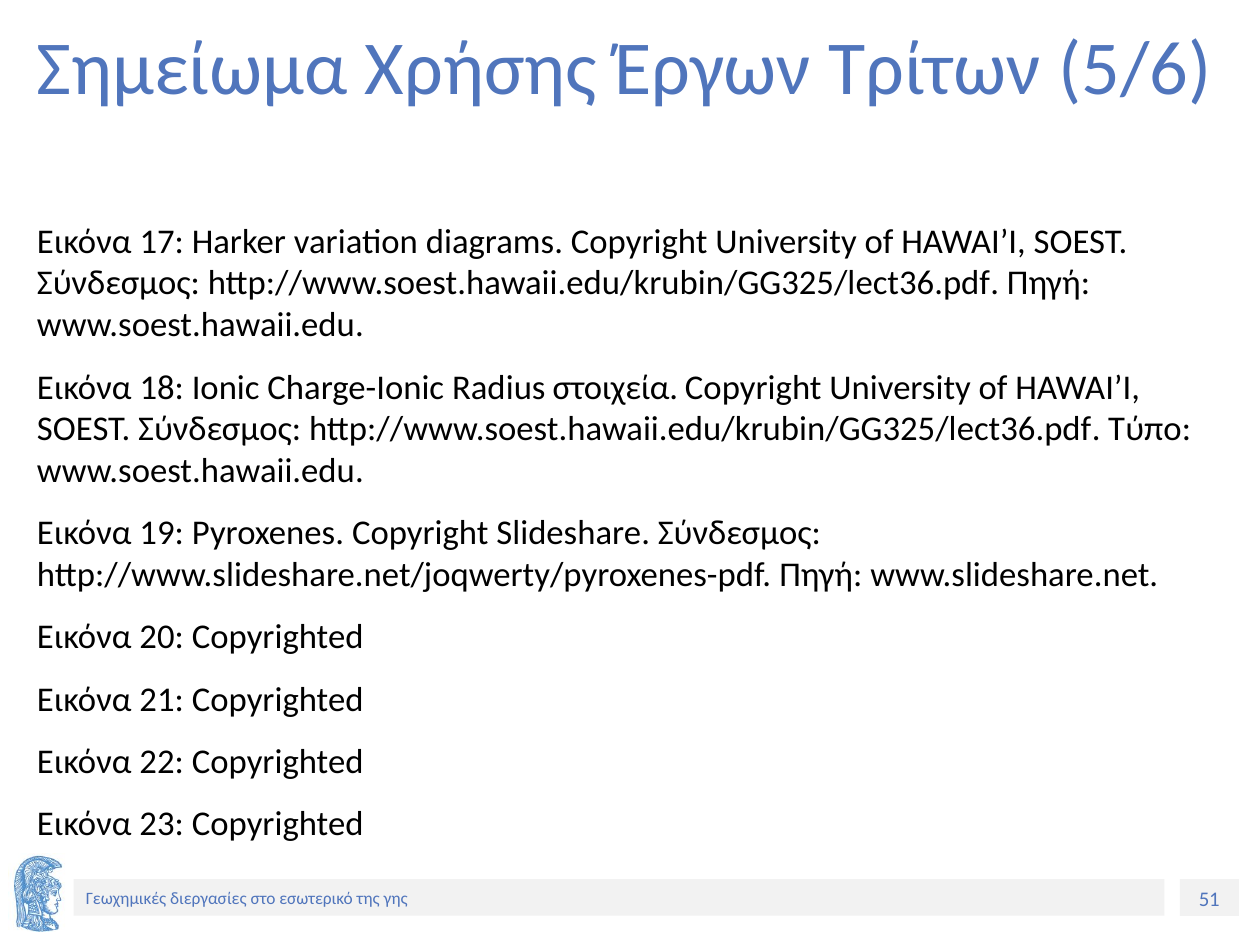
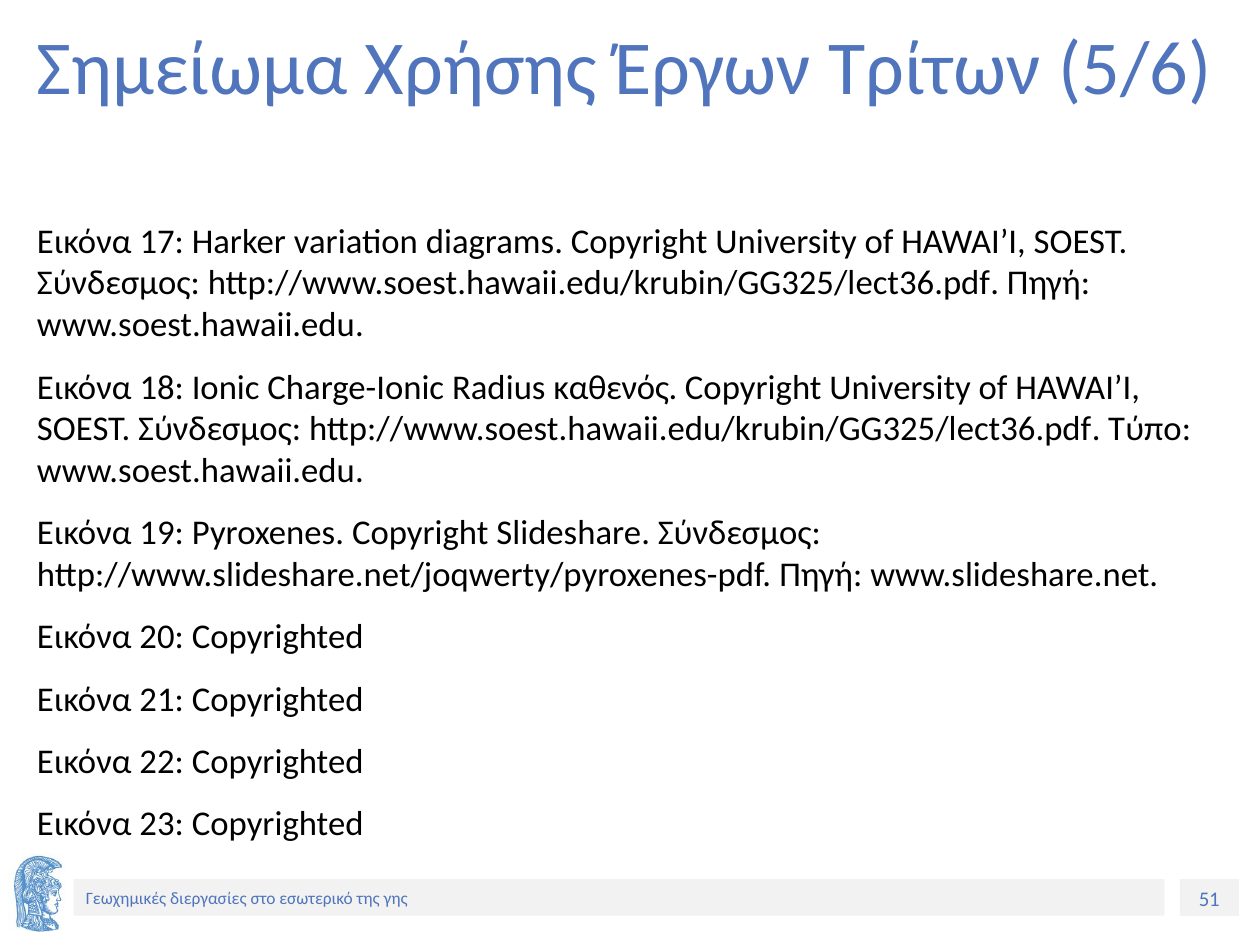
στοιχεία: στοιχεία -> καθενός (615, 388)
